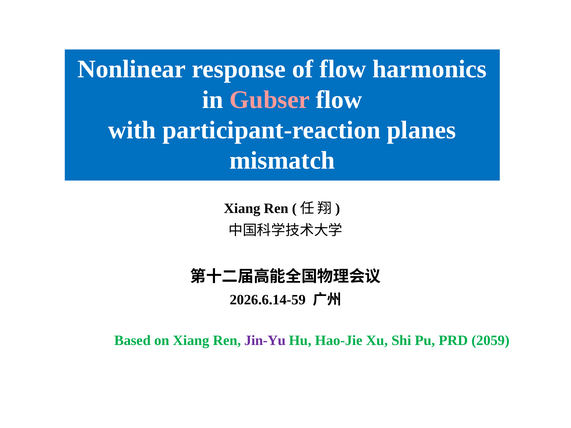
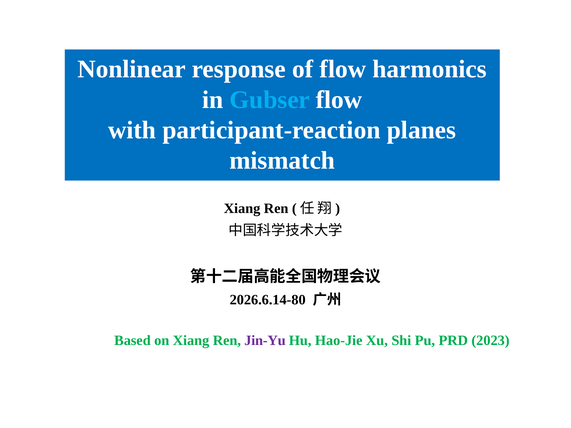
Gubser colour: pink -> light blue (270, 100)
2026.6.14-59: 2026.6.14-59 -> 2026.6.14-80 (268, 300)
2059: 2059 -> 2023 (491, 341)
